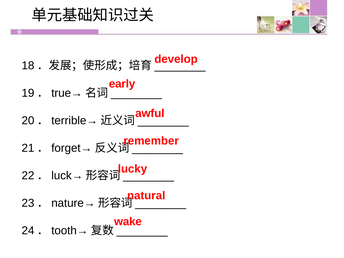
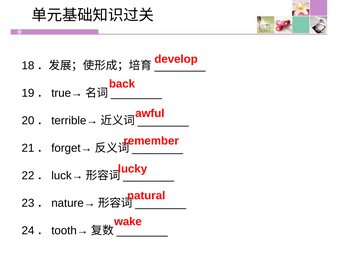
early: early -> back (122, 84)
